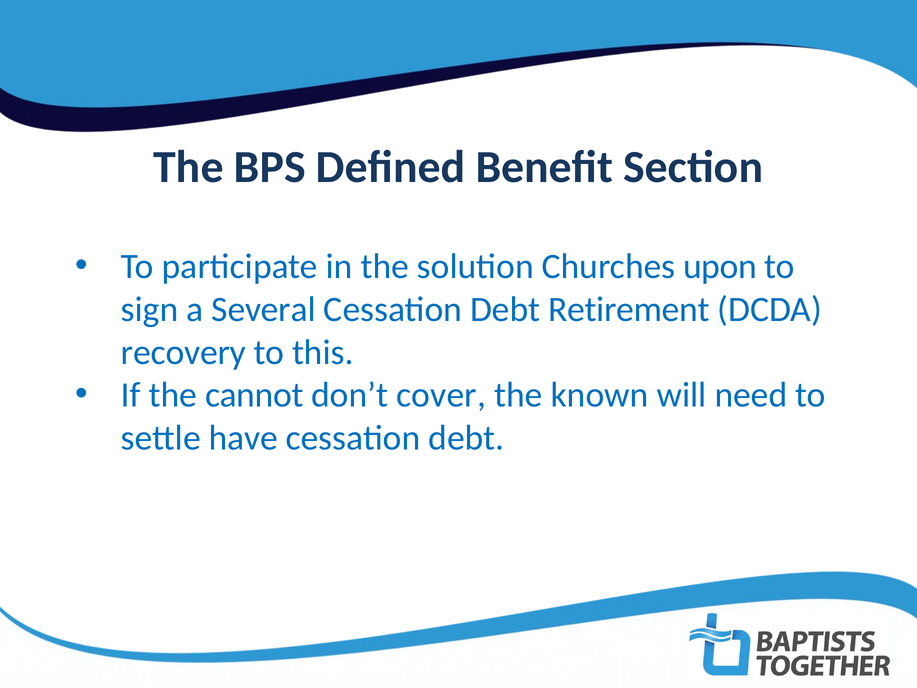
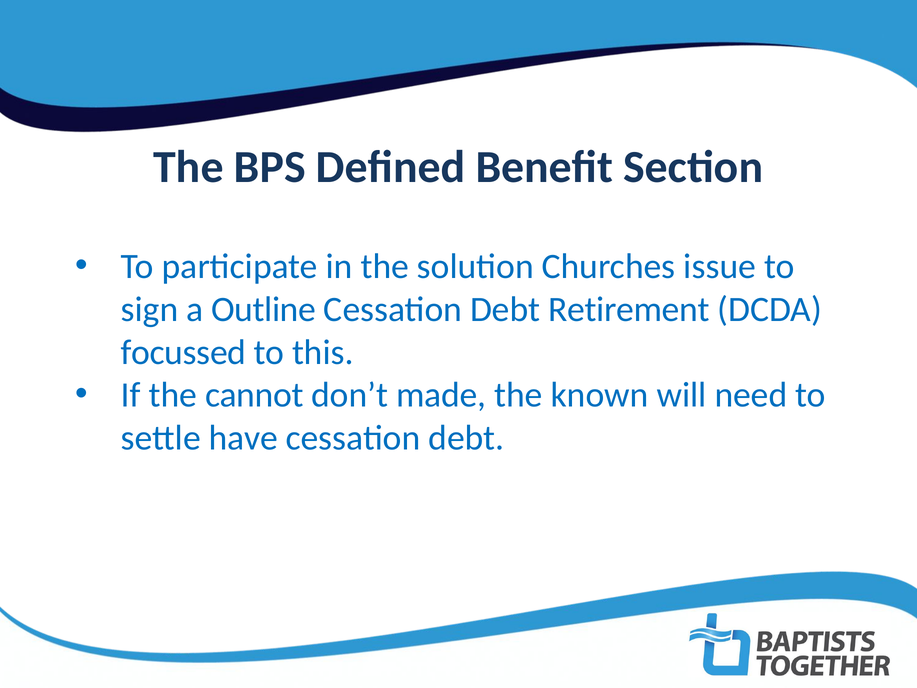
upon: upon -> issue (720, 266)
Several: Several -> Outline (264, 309)
recovery: recovery -> focussed (183, 352)
cover: cover -> made (441, 395)
